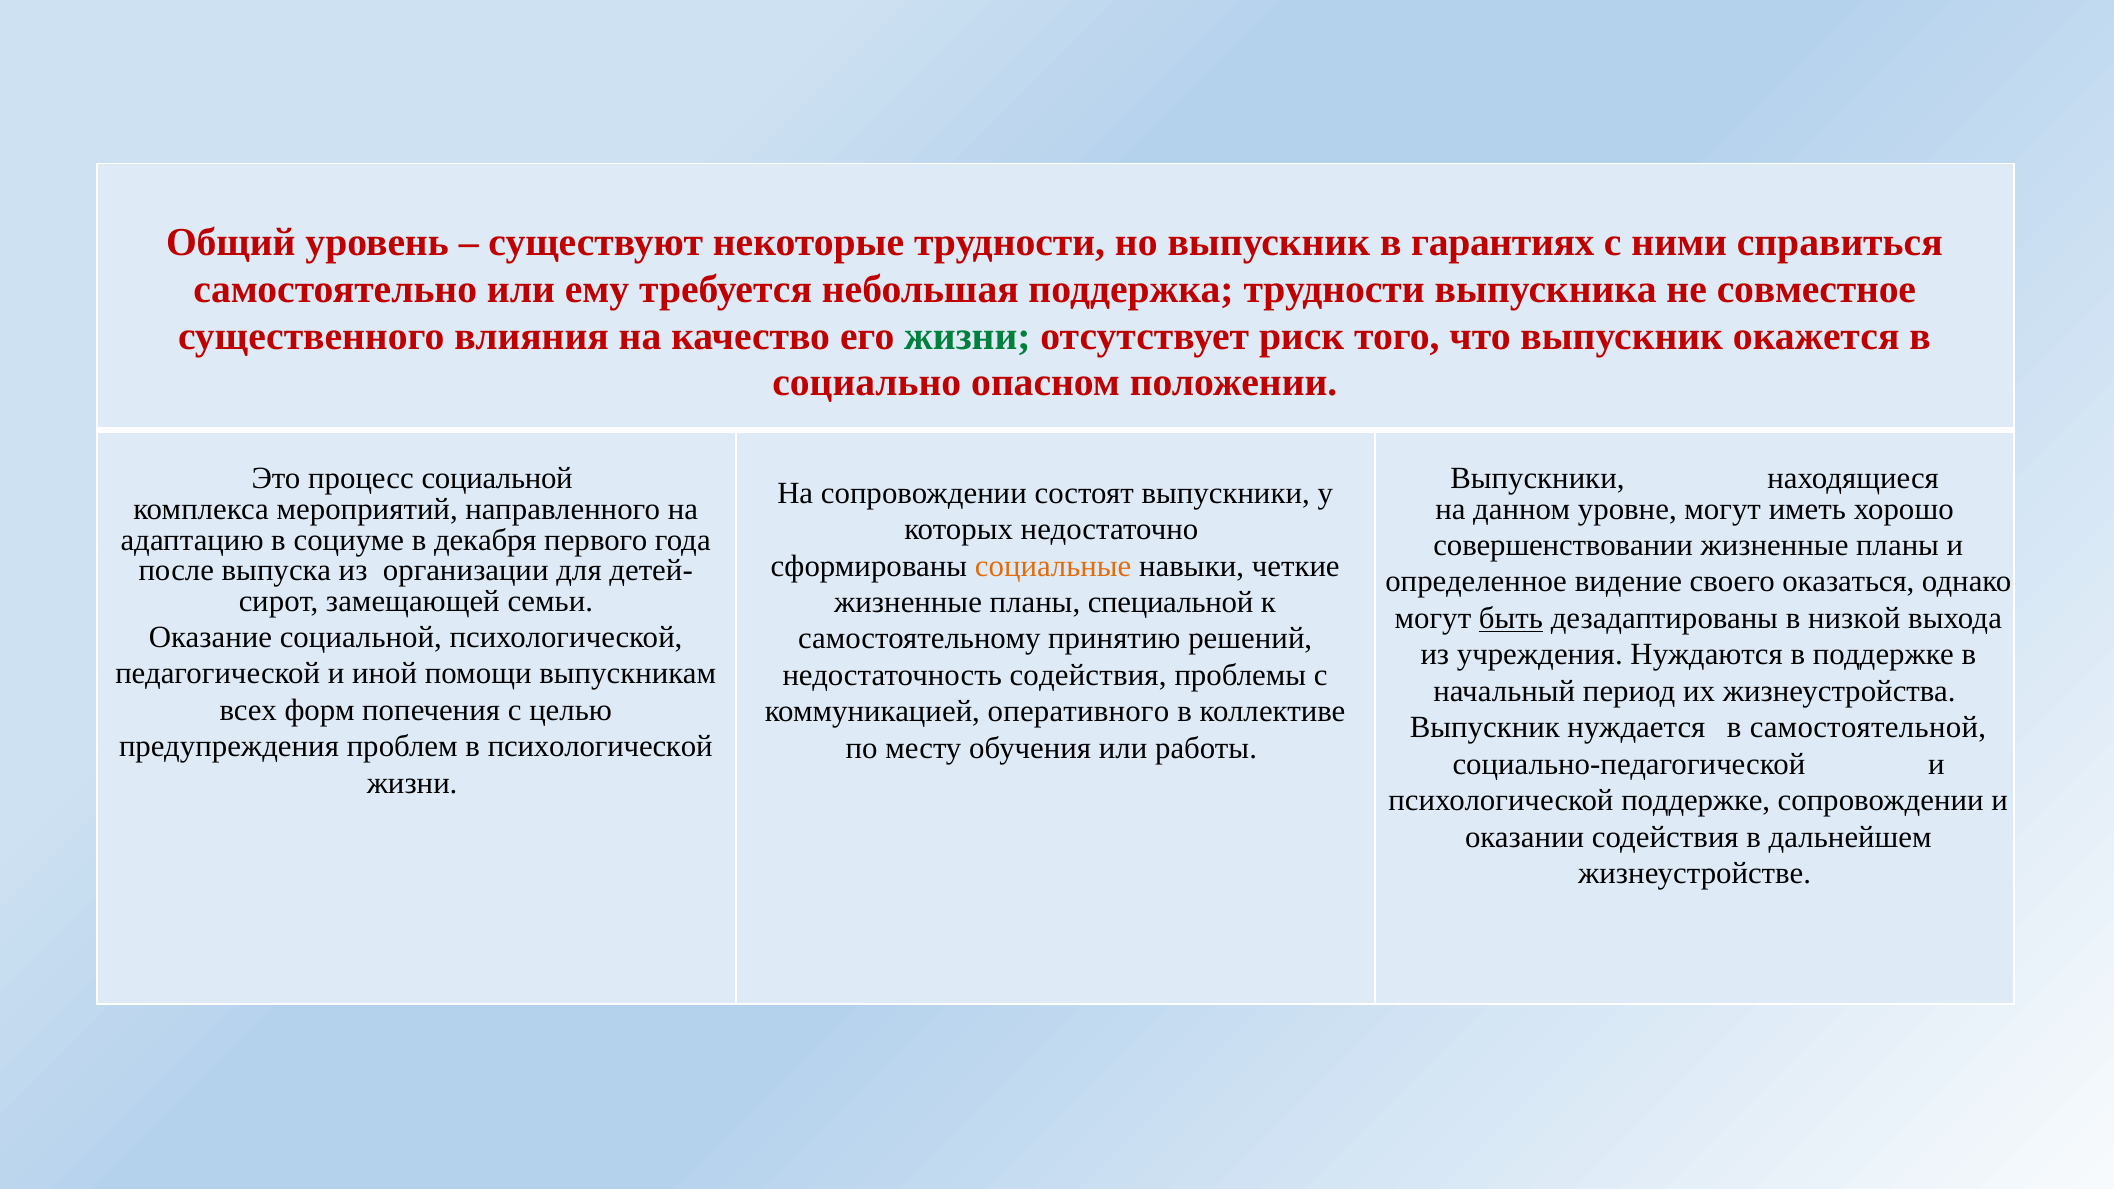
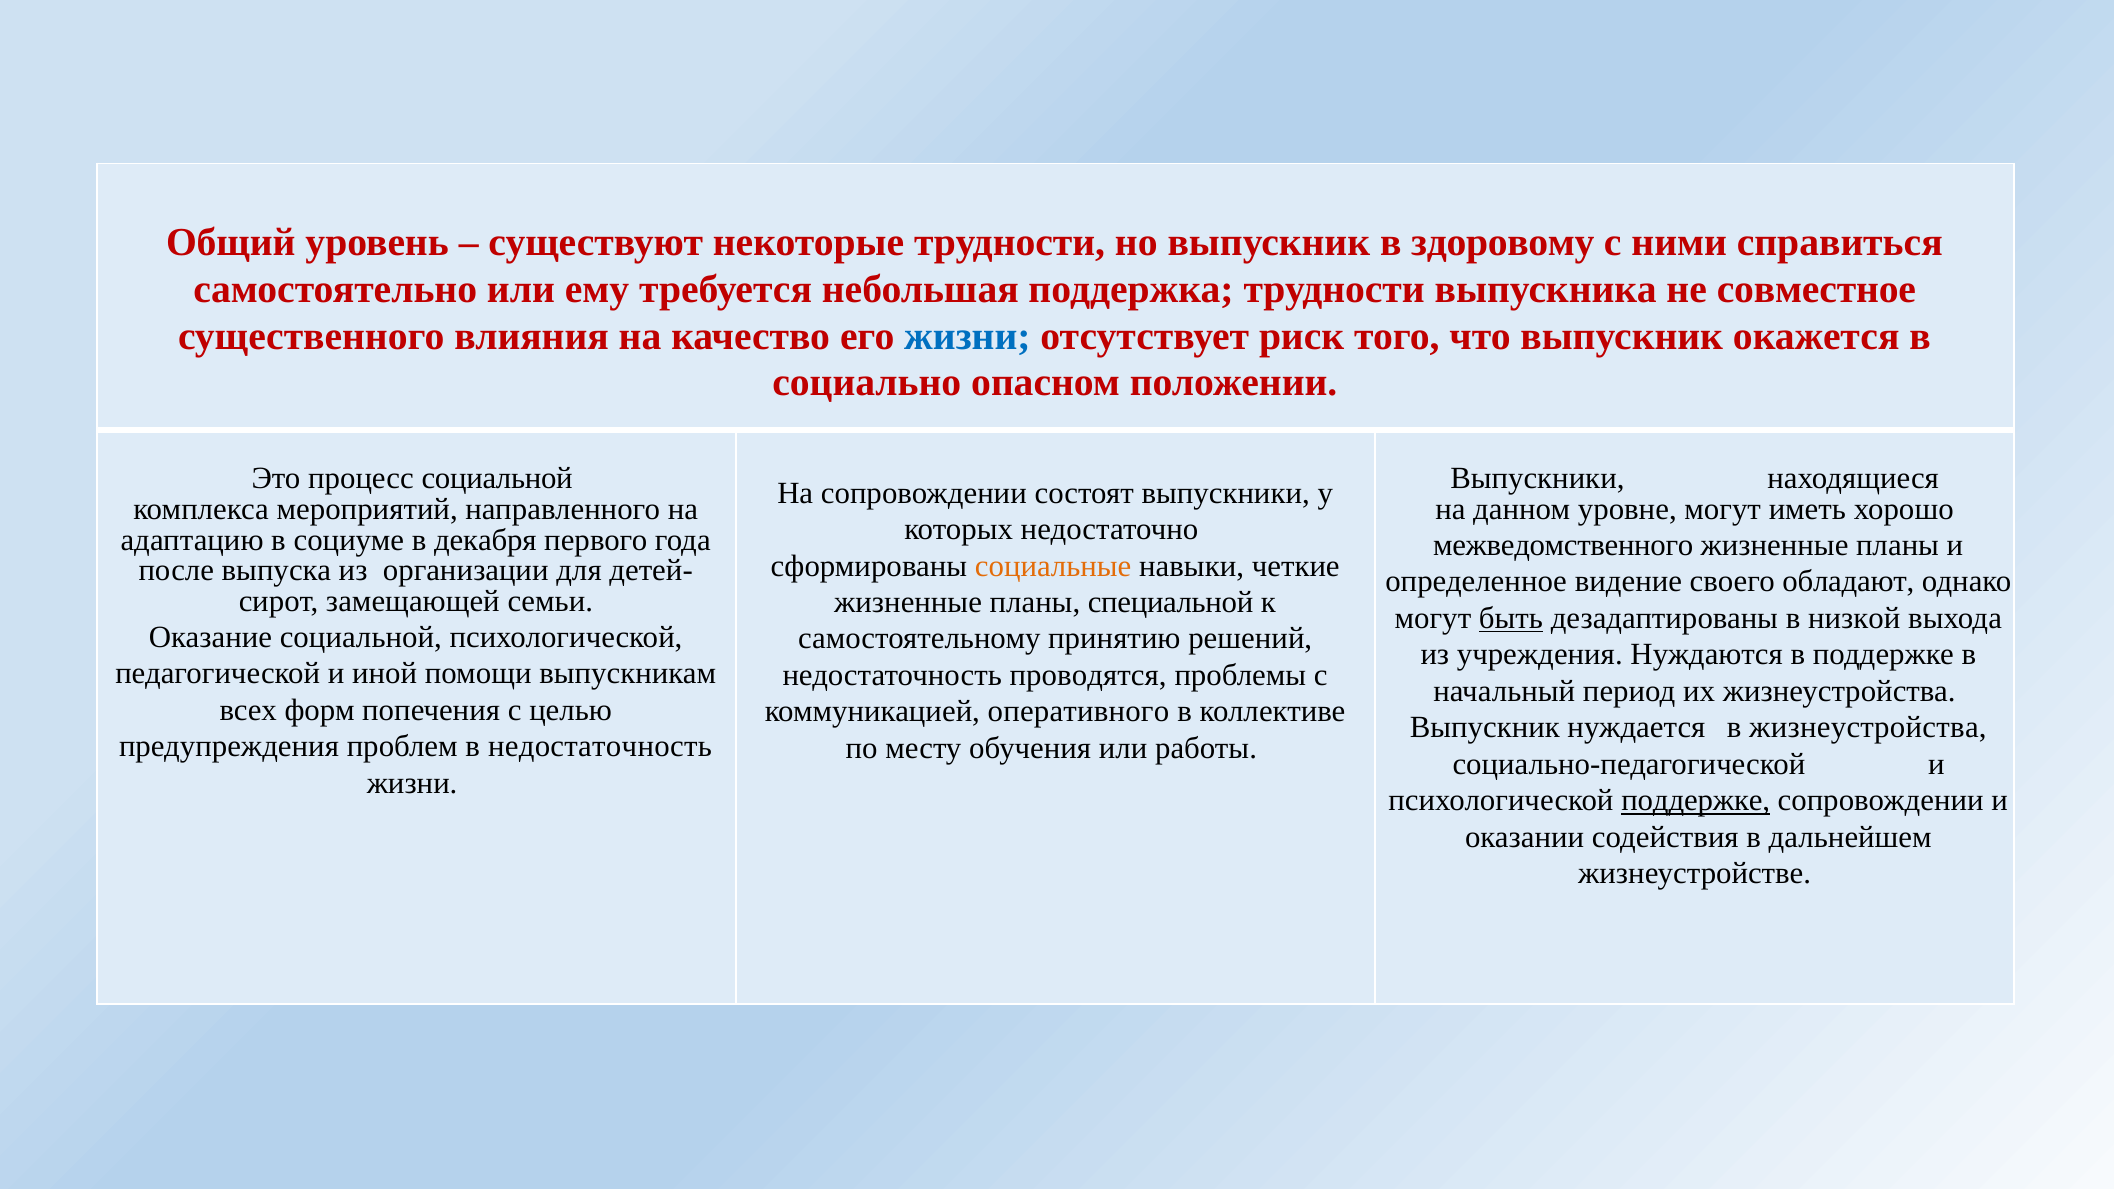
гарантиях: гарантиях -> здоровому (1503, 242)
жизни colour: green -> blue (967, 336)
совершенствовании: совершенствовании -> межведомственного (1563, 545)
оказаться: оказаться -> обладают (1848, 582)
недостаточность содействия: содействия -> проводятся (1088, 675)
в самостоятельной: самостоятельной -> жизнеустройства (1868, 728)
в психологической: психологической -> недостаточность (600, 747)
поддержке underline: none -> present (1696, 801)
